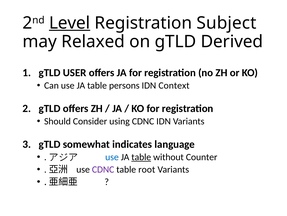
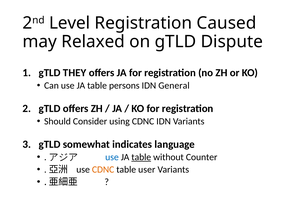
Level underline: present -> none (70, 23)
Subject: Subject -> Caused (227, 23)
Derived: Derived -> Dispute (232, 41)
USER: USER -> THEY (75, 72)
Context: Context -> General (174, 85)
CDNC colour: purple -> orange (103, 169)
root: root -> user (147, 169)
